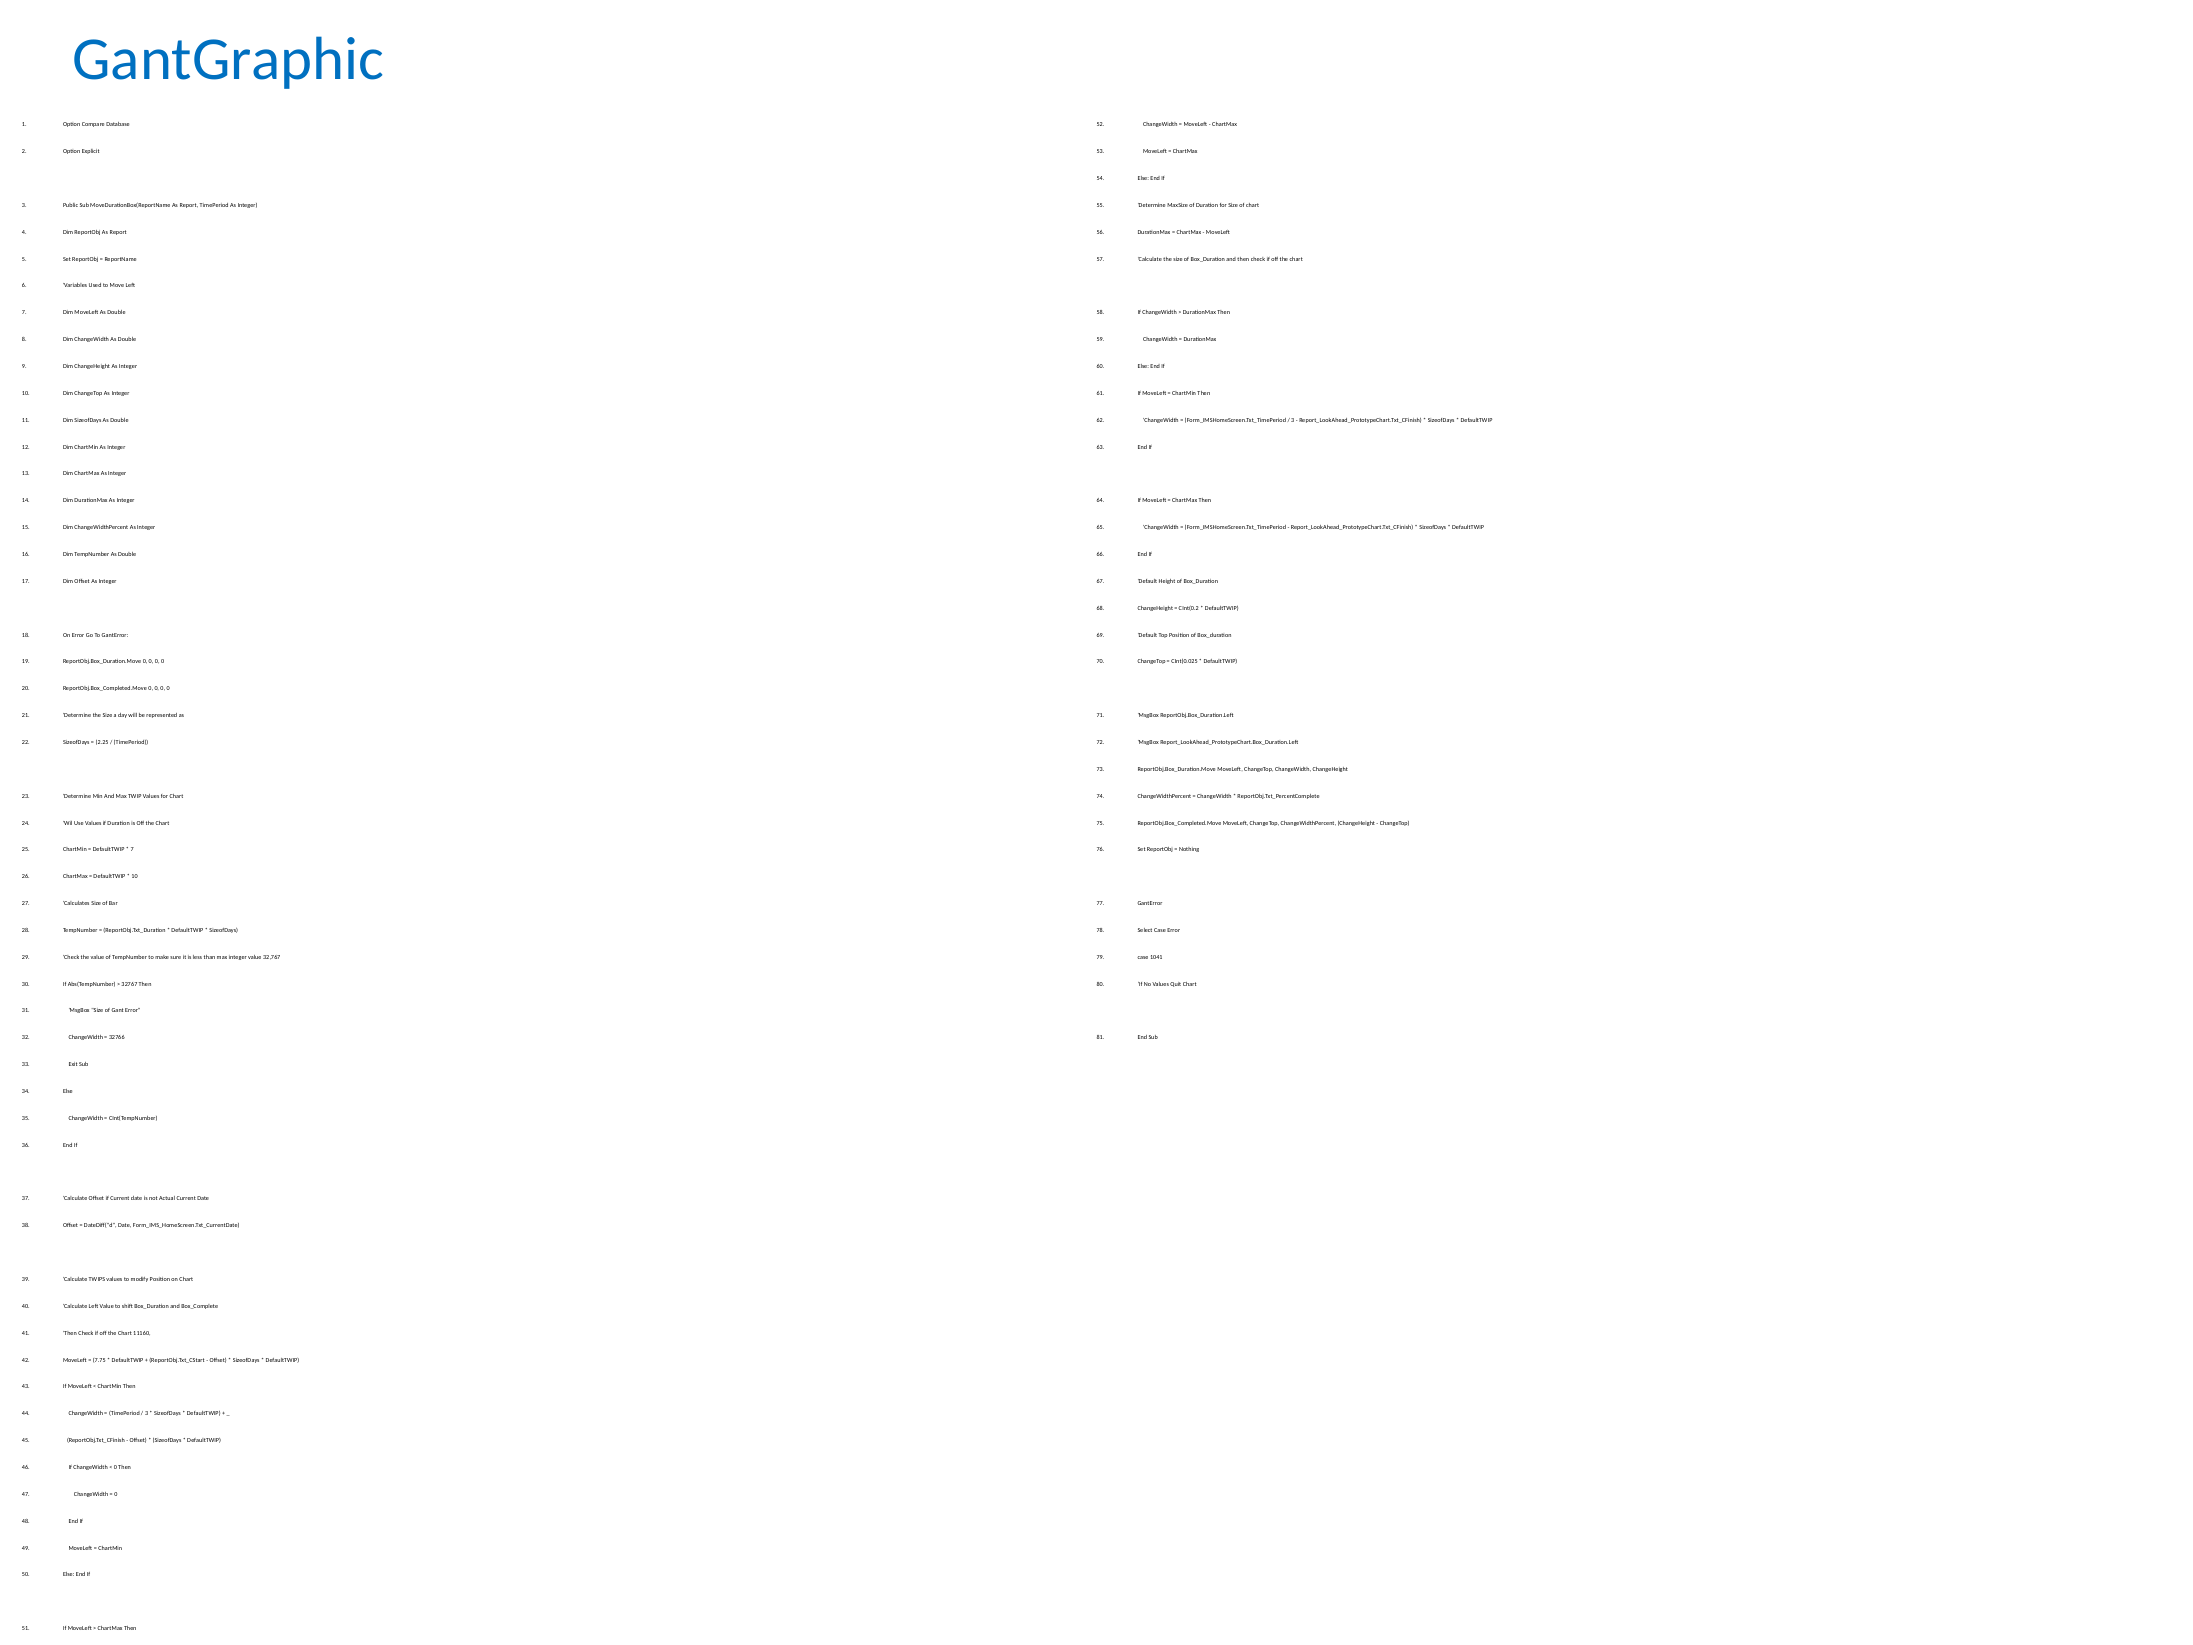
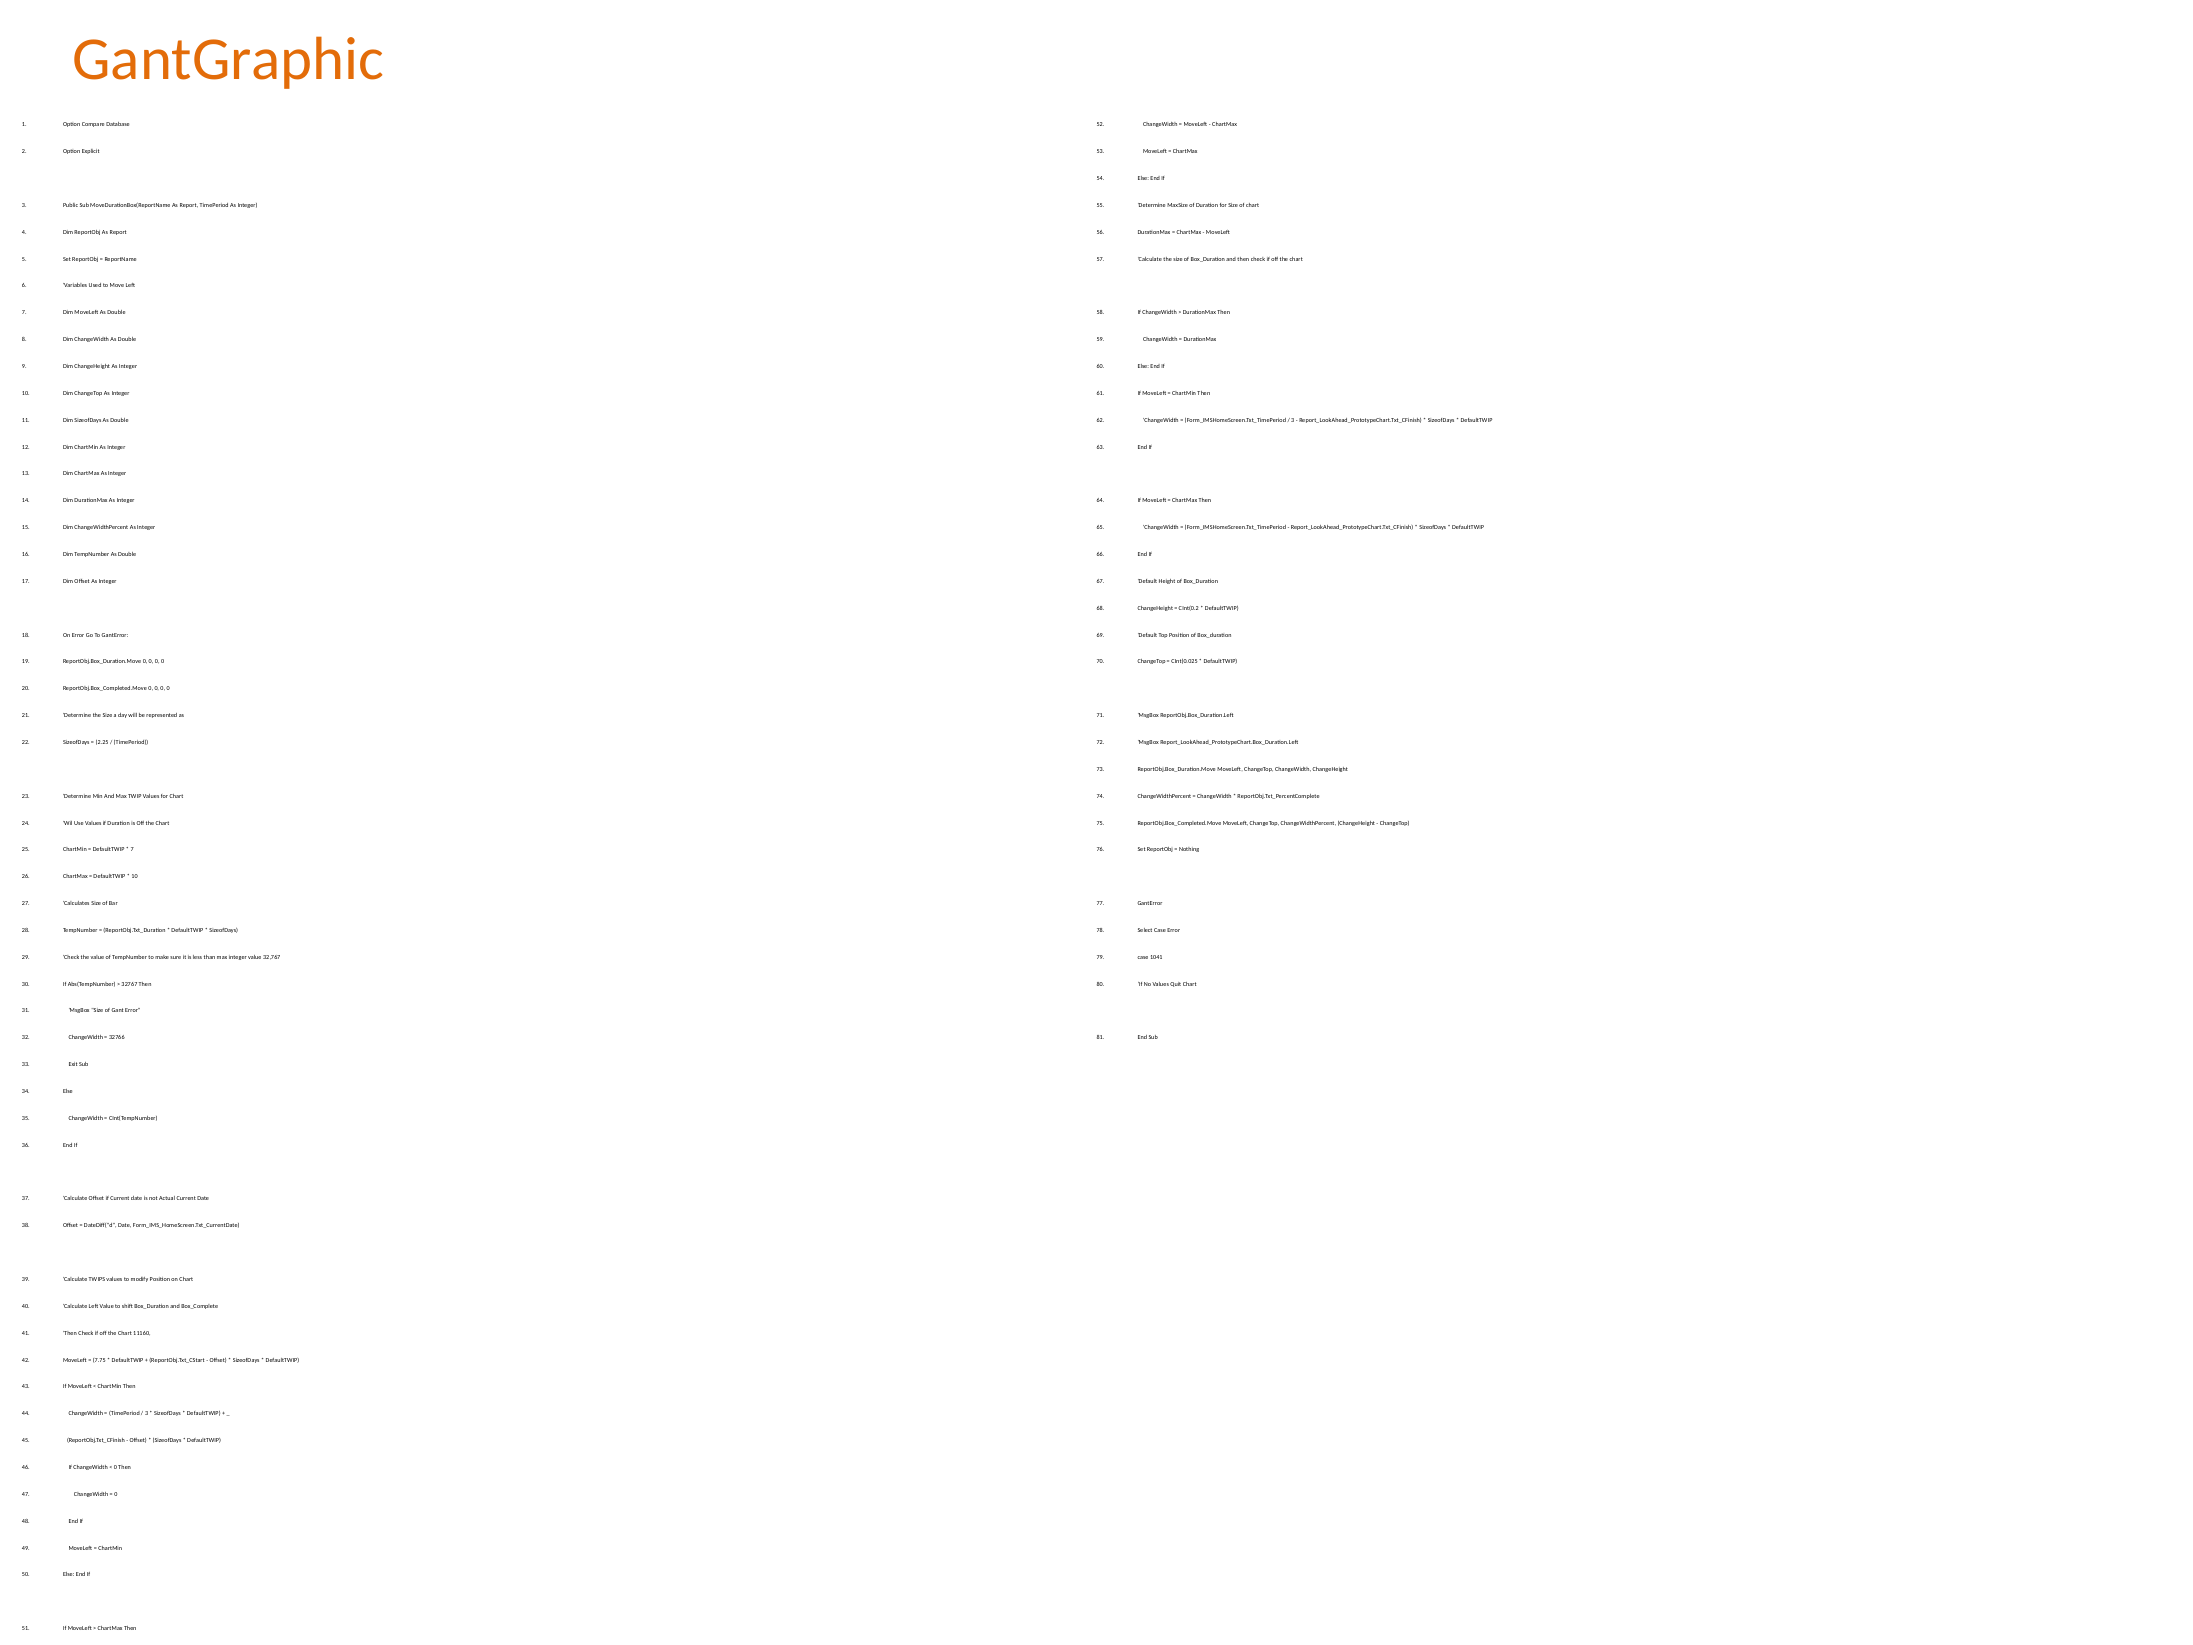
GantGraphic colour: blue -> orange (228, 59)
